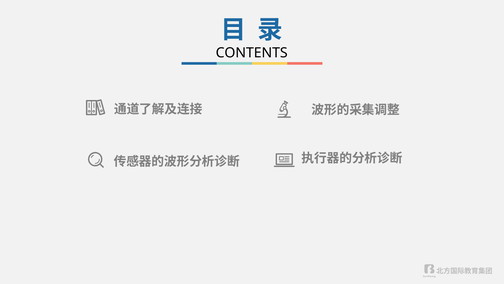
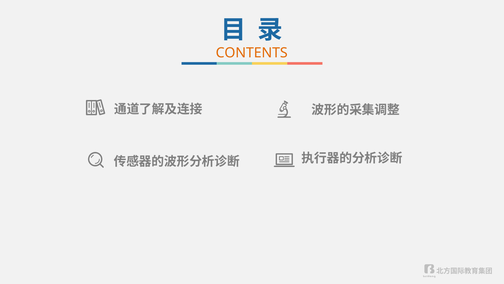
CONTENTS colour: black -> orange (252, 53)
